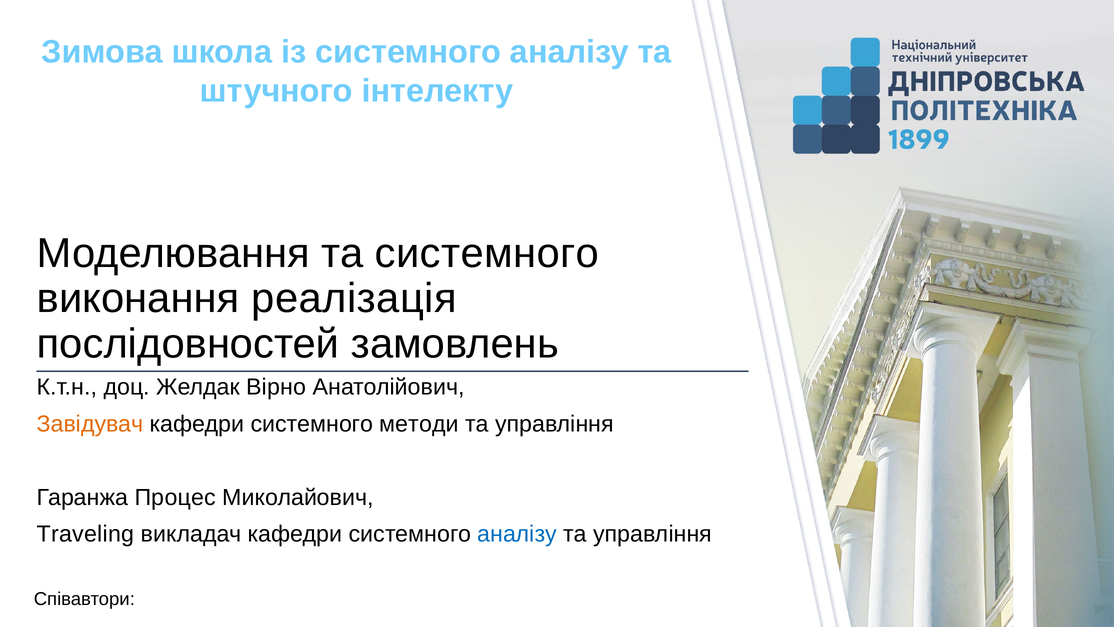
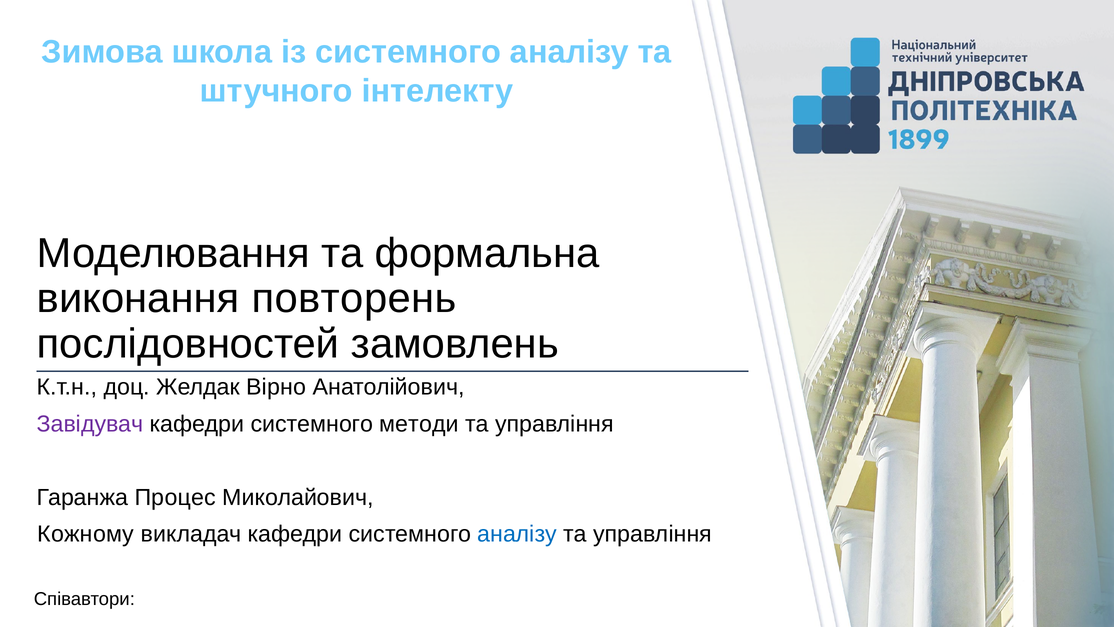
та системного: системного -> формальна (487, 253)
реалізація: реалізація -> повторень (354, 298)
Завідувач colour: orange -> purple (90, 424)
Traveling: Traveling -> Кожному (86, 534)
